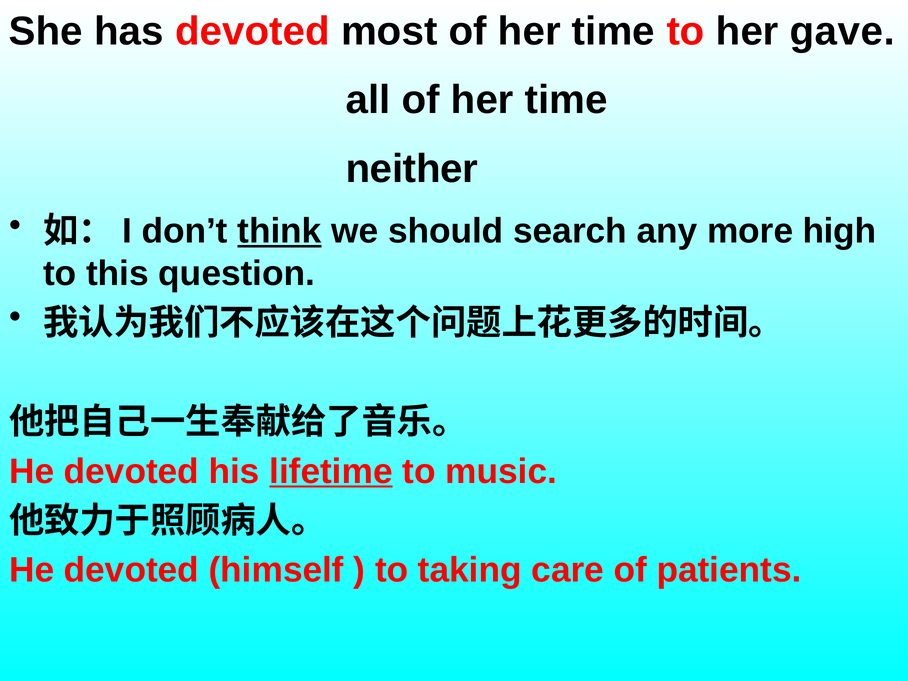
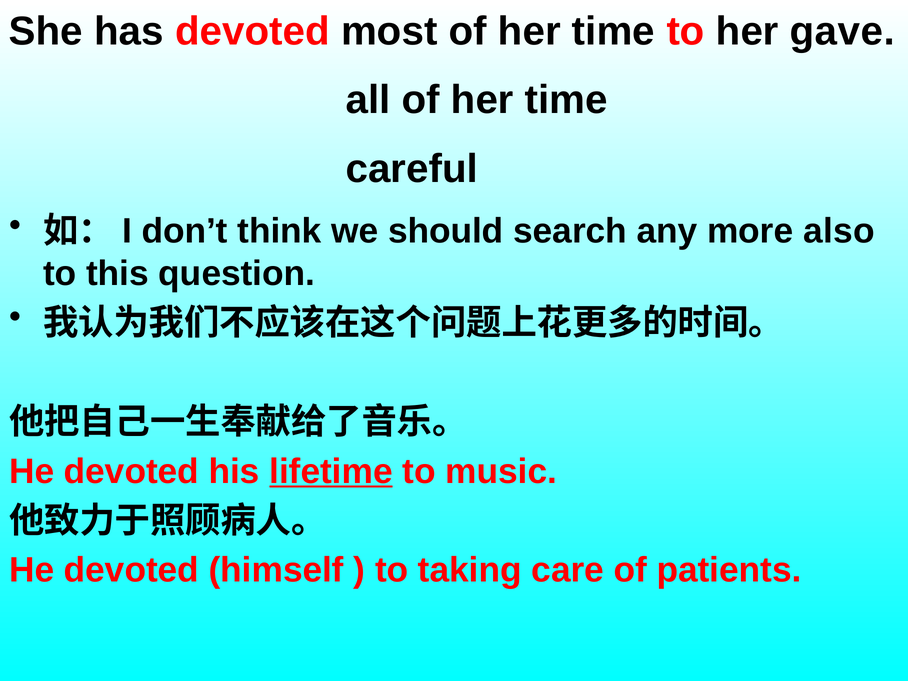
neither: neither -> careful (412, 169)
think underline: present -> none (279, 231)
high: high -> also (839, 231)
